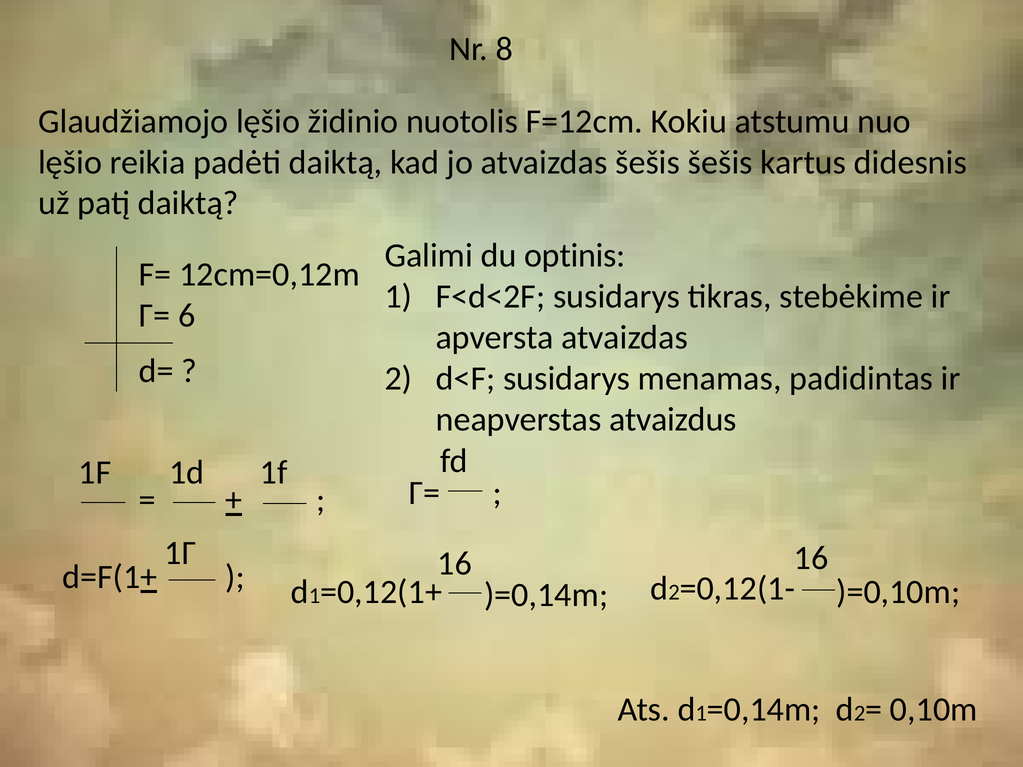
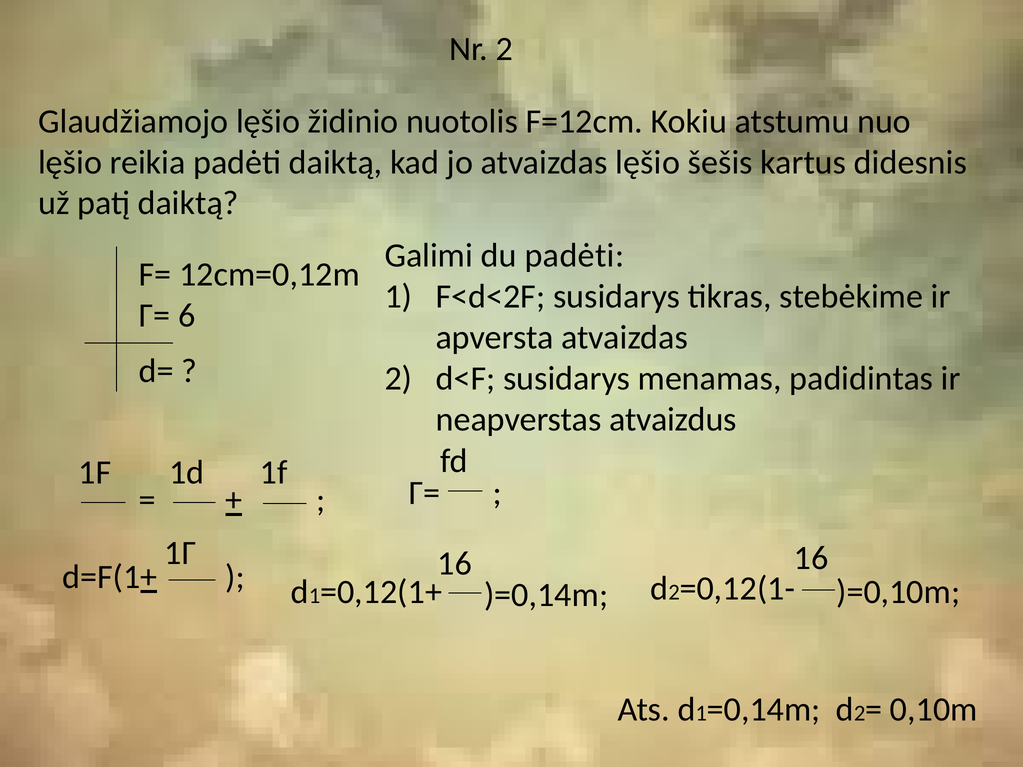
Nr 8: 8 -> 2 (504, 49)
atvaizdas šešis: šešis -> lęšio (648, 162)
du optinis: optinis -> padėti (574, 256)
